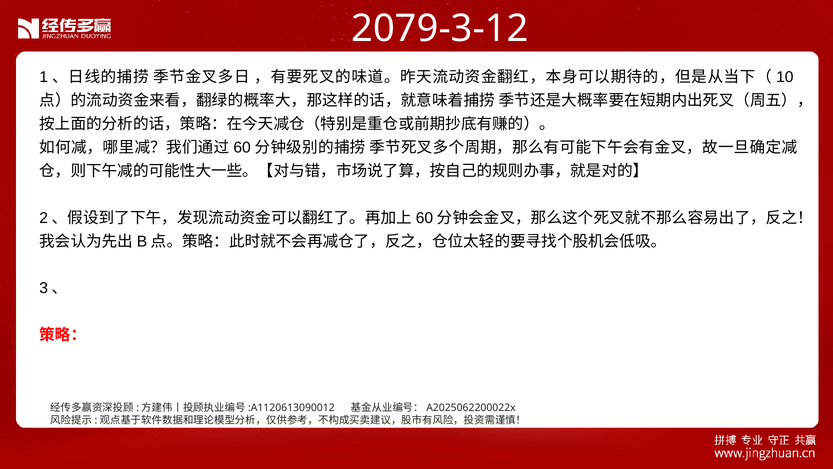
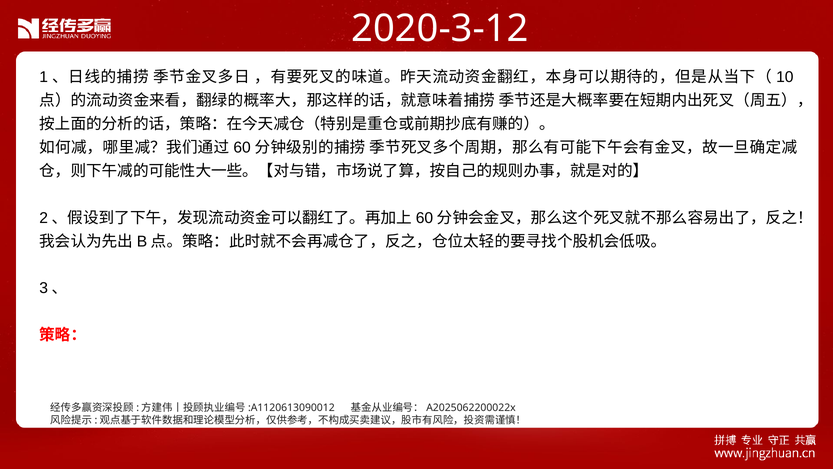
2079-3-12: 2079-3-12 -> 2020-3-12 (440, 29)
